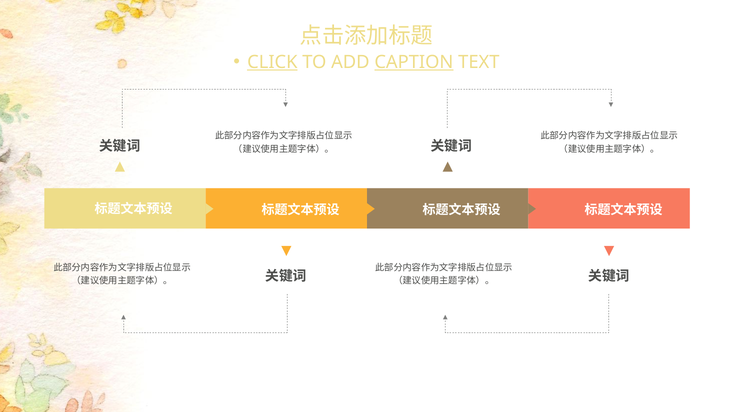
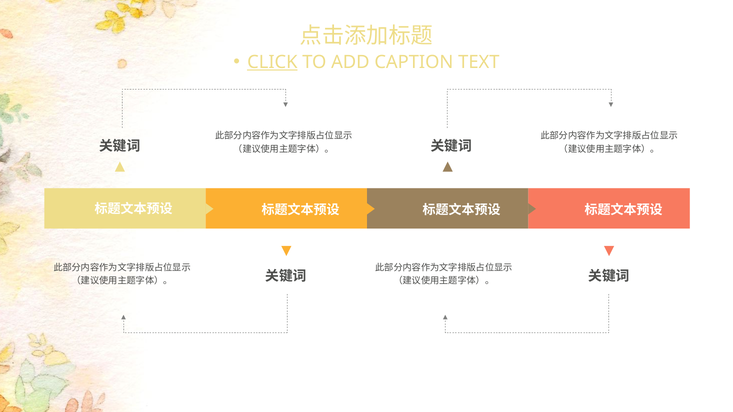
CAPTION underline: present -> none (414, 62)
